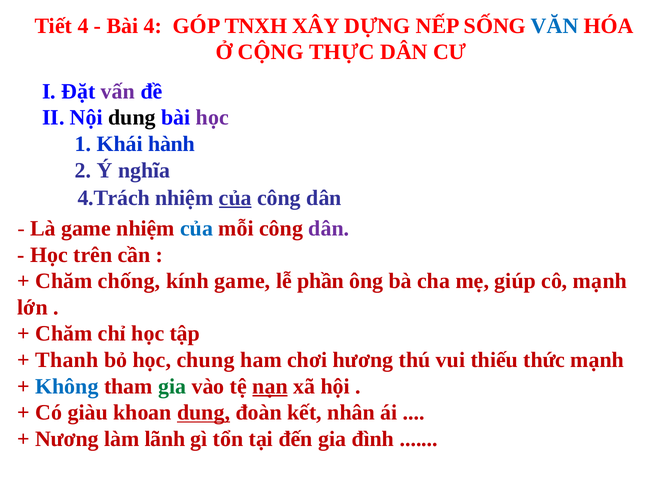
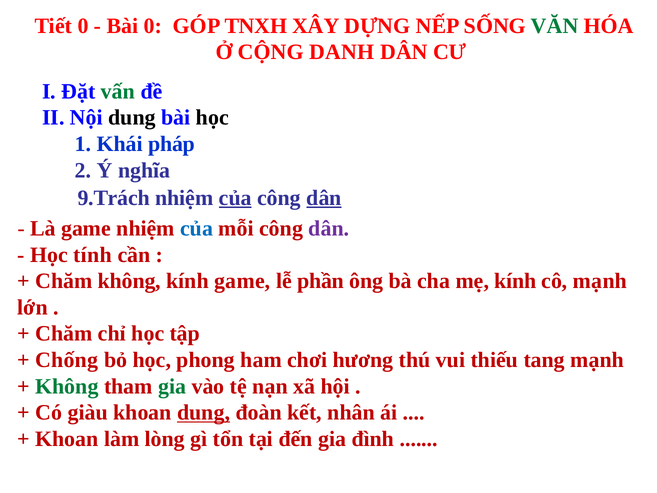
Tiết 4: 4 -> 0 (83, 26)
Bài 4: 4 -> 0 (153, 26)
VĂN colour: blue -> green (555, 26)
THỰC: THỰC -> DANH (342, 52)
vấn colour: purple -> green (118, 91)
học colour: purple -> black (212, 118)
hành: hành -> pháp (172, 144)
4.Trách: 4.Trách -> 9.Trách (114, 198)
dân underline: none -> present (324, 198)
trên: trên -> tính (93, 255)
Chăm chống: chống -> không (129, 281)
mẹ giúp: giúp -> kính (515, 281)
Thanh: Thanh -> Chống (67, 360)
chung: chung -> phong (206, 360)
thức: thức -> tang (544, 360)
Không colour: blue -> green (67, 386)
nạn underline: present -> none (270, 386)
Nương: Nương -> Khoan (67, 439)
lãnh: lãnh -> lòng (165, 439)
